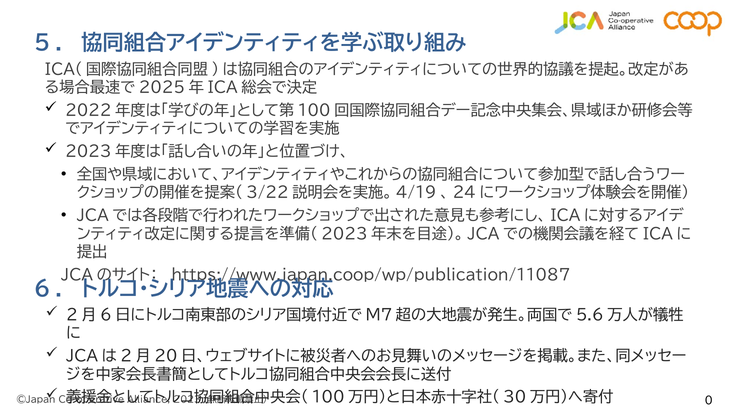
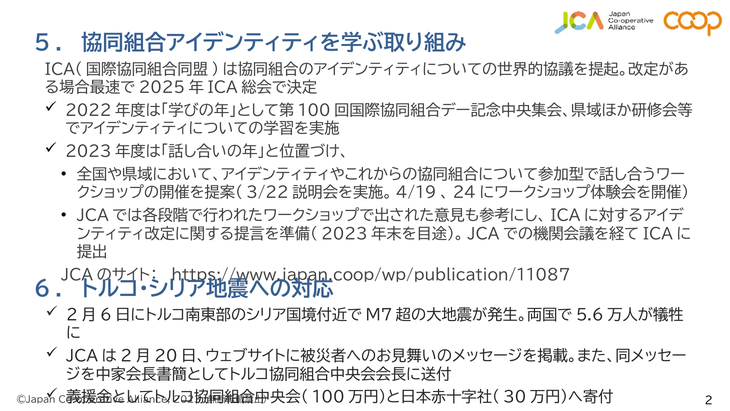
0: 0 -> 2 (709, 401)
